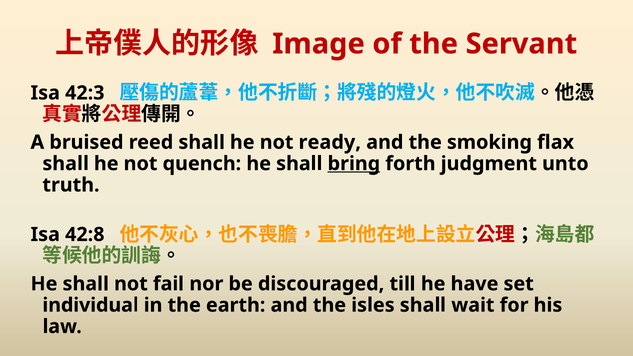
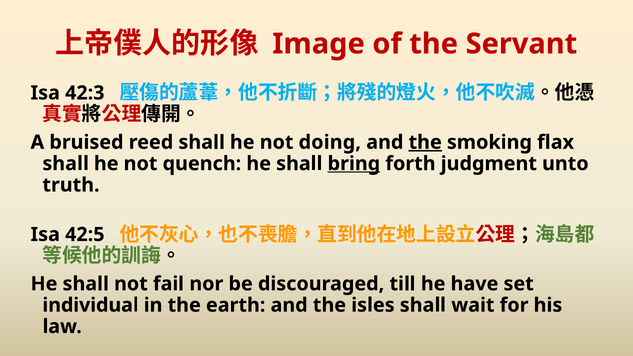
ready: ready -> doing (330, 142)
the underline: none -> present (425, 142)
42:8: 42:8 -> 42:5 (85, 235)
